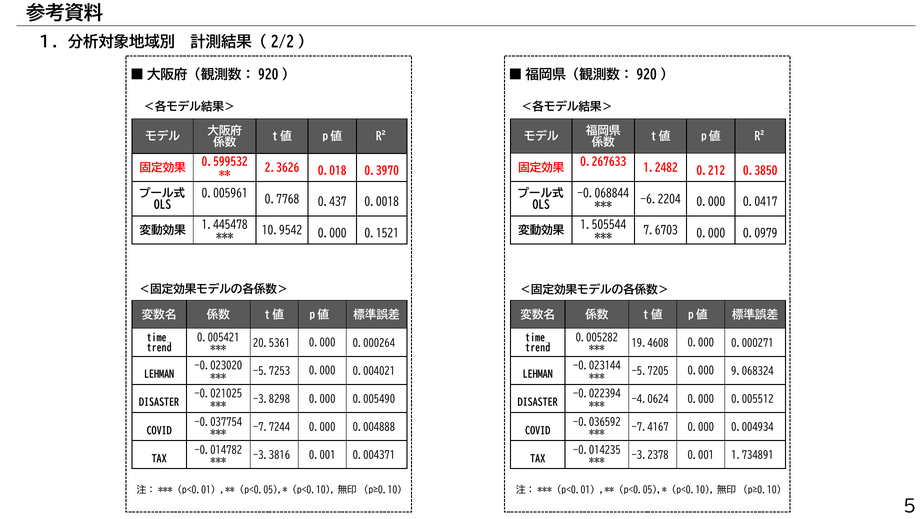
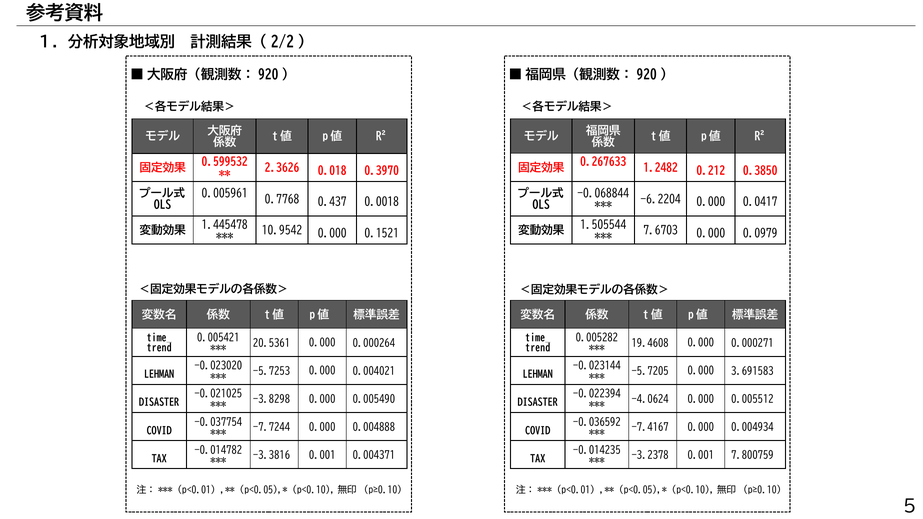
9.068324: 9.068324 -> 3.691583 (752, 371)
1.734891: 1.734891 -> 7.800759 (752, 456)
